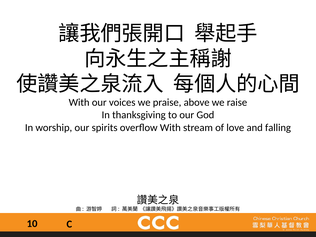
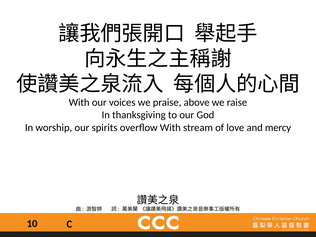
falling: falling -> mercy (278, 128)
